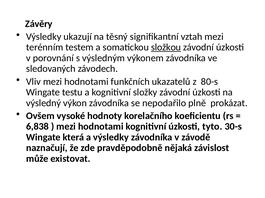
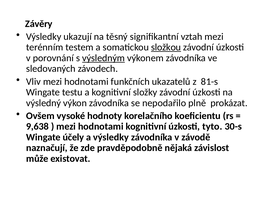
výsledným underline: none -> present (104, 58)
80-s: 80-s -> 81-s (209, 82)
6,838: 6,838 -> 9,638 (37, 127)
která: která -> účely (73, 138)
